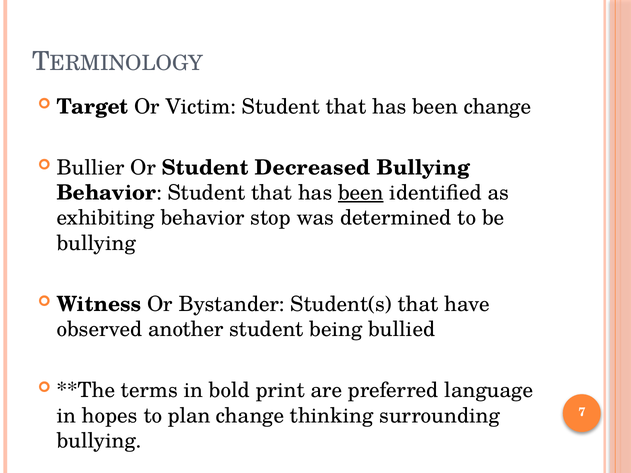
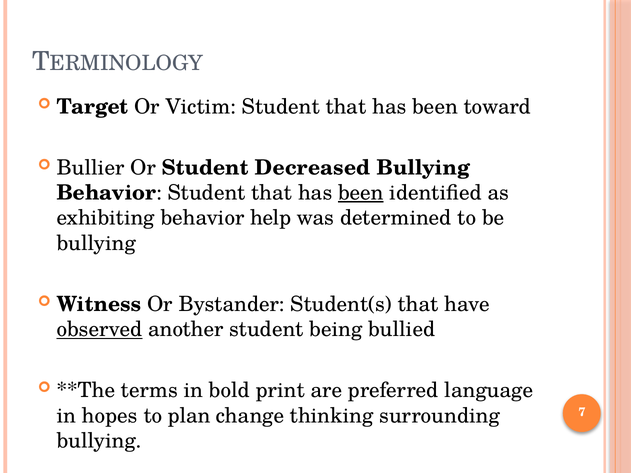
been change: change -> toward (497, 107)
stop: stop -> help (271, 218)
observed underline: none -> present (100, 330)
